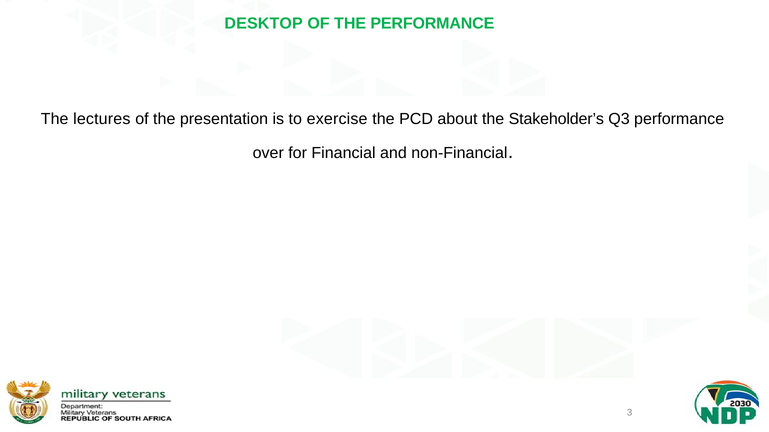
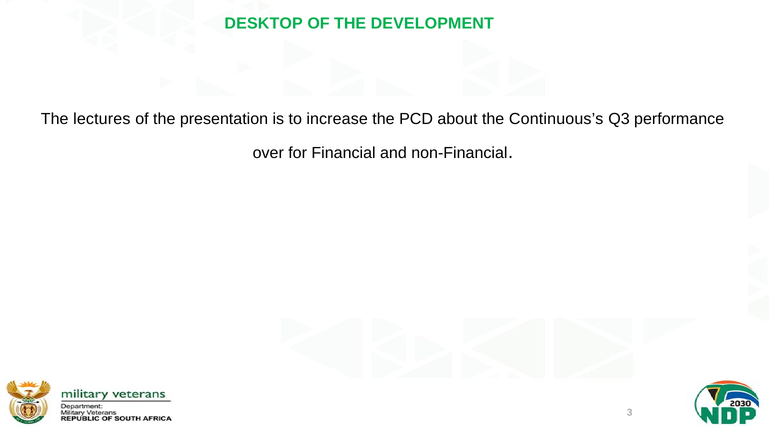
THE PERFORMANCE: PERFORMANCE -> DEVELOPMENT (432, 23)
exercise: exercise -> increase (337, 119)
Stakeholder’s: Stakeholder’s -> Continuous’s (556, 119)
